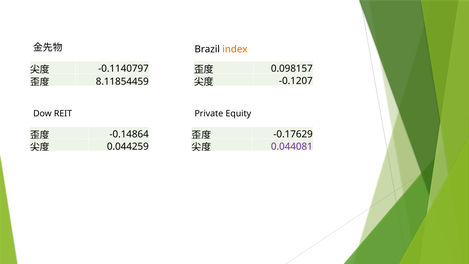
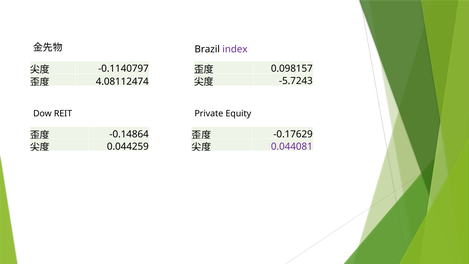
index colour: orange -> purple (235, 49)
-0.1207: -0.1207 -> -5.7243 (296, 81)
8.11854459: 8.11854459 -> 4.08112474 (122, 81)
